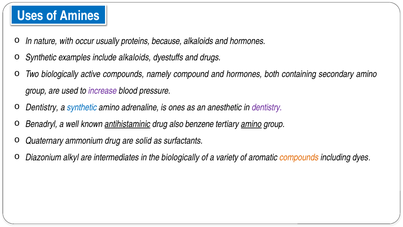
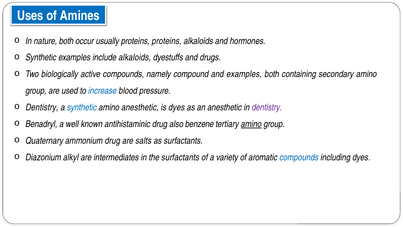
nature with: with -> both (66, 41)
proteins because: because -> proteins (167, 41)
hormones: hormones -> examples (244, 74)
increase colour: purple -> blue (103, 91)
amino adrenaline: adrenaline -> anesthetic (140, 107)
is ones: ones -> dyes (177, 107)
antihistaminic underline: present -> none (127, 124)
solid: solid -> salts (144, 141)
the biologically: biologically -> surfactants (180, 157)
compounds colour: orange -> blue (299, 157)
